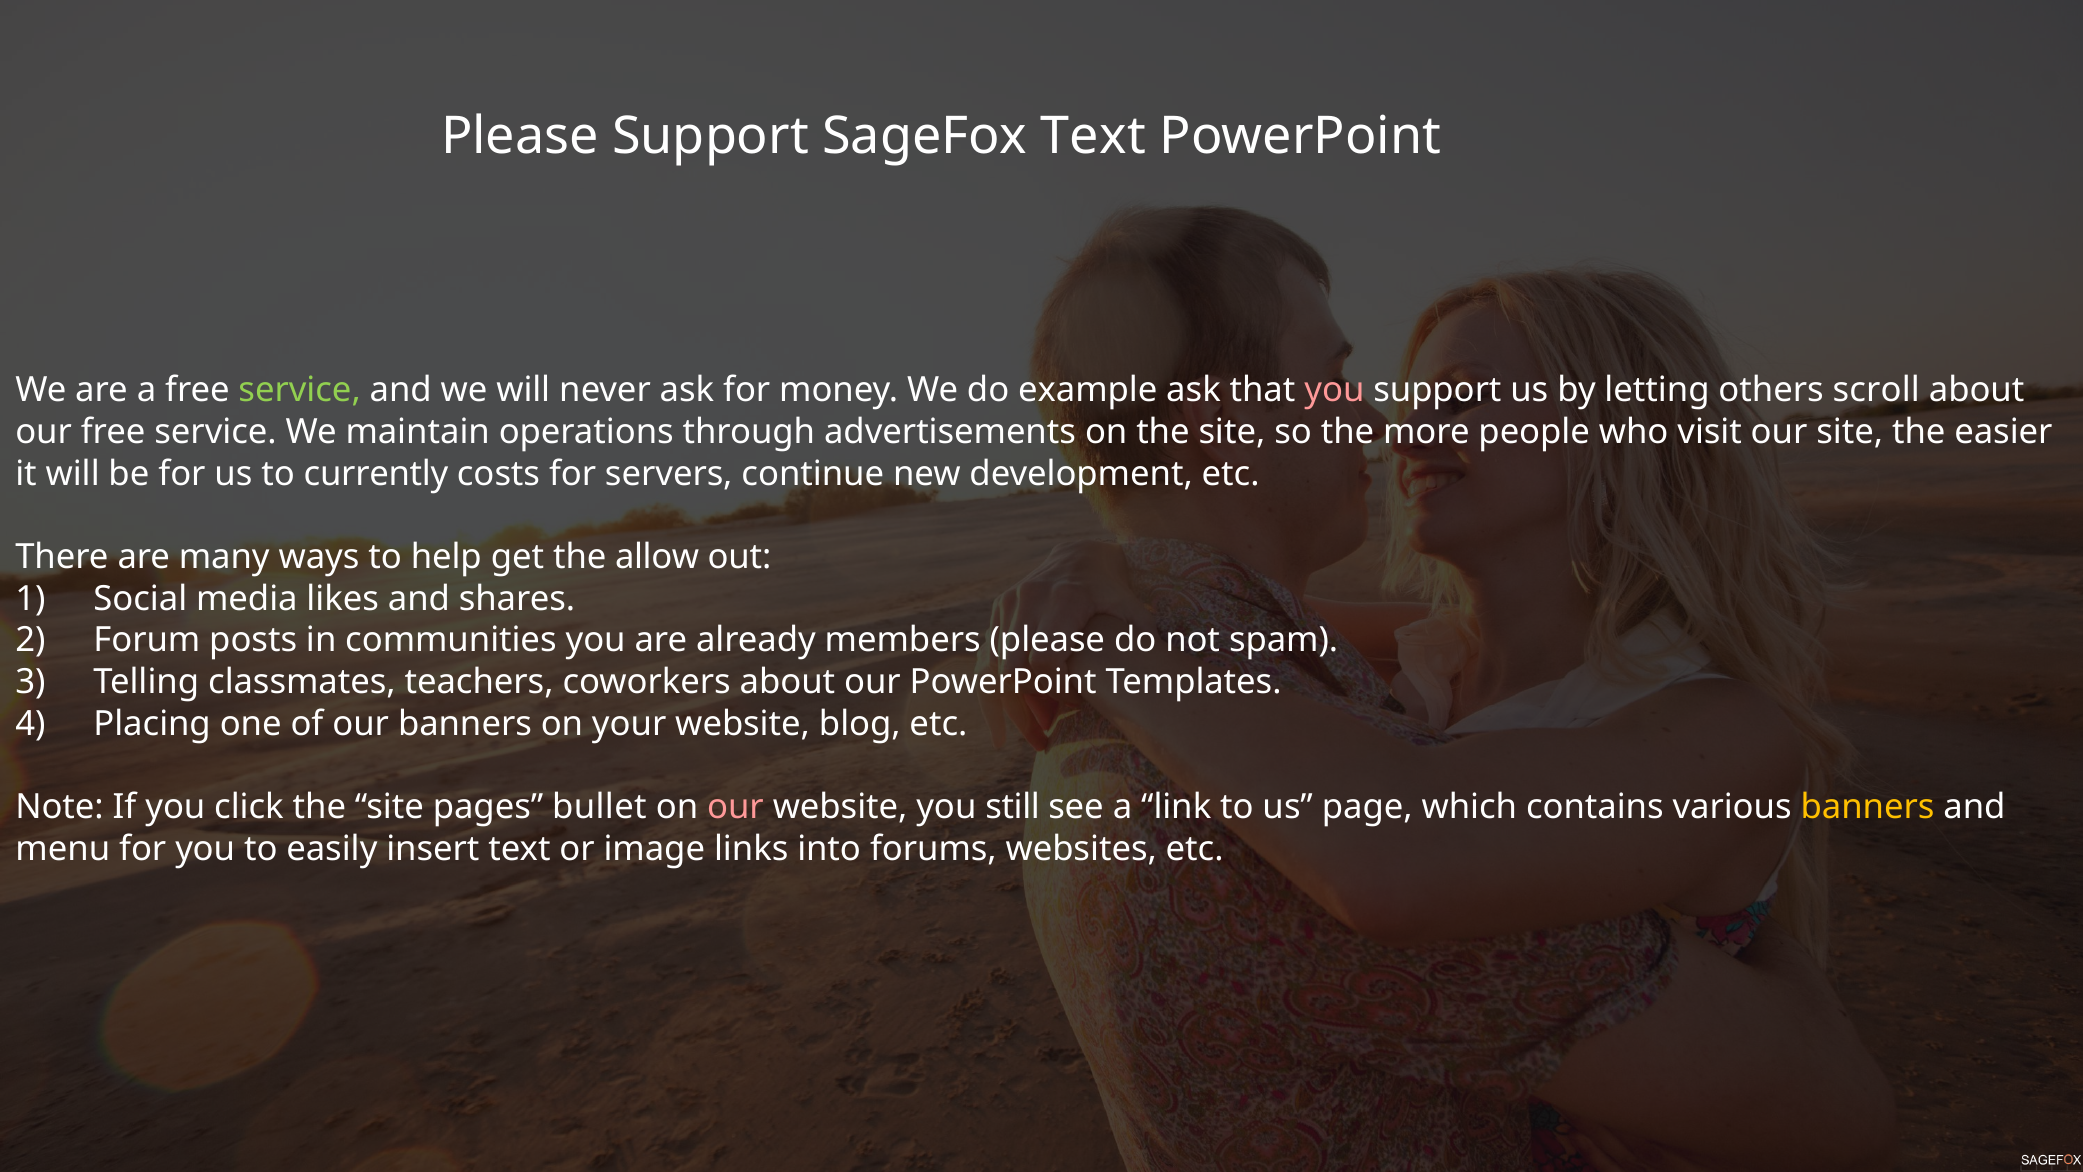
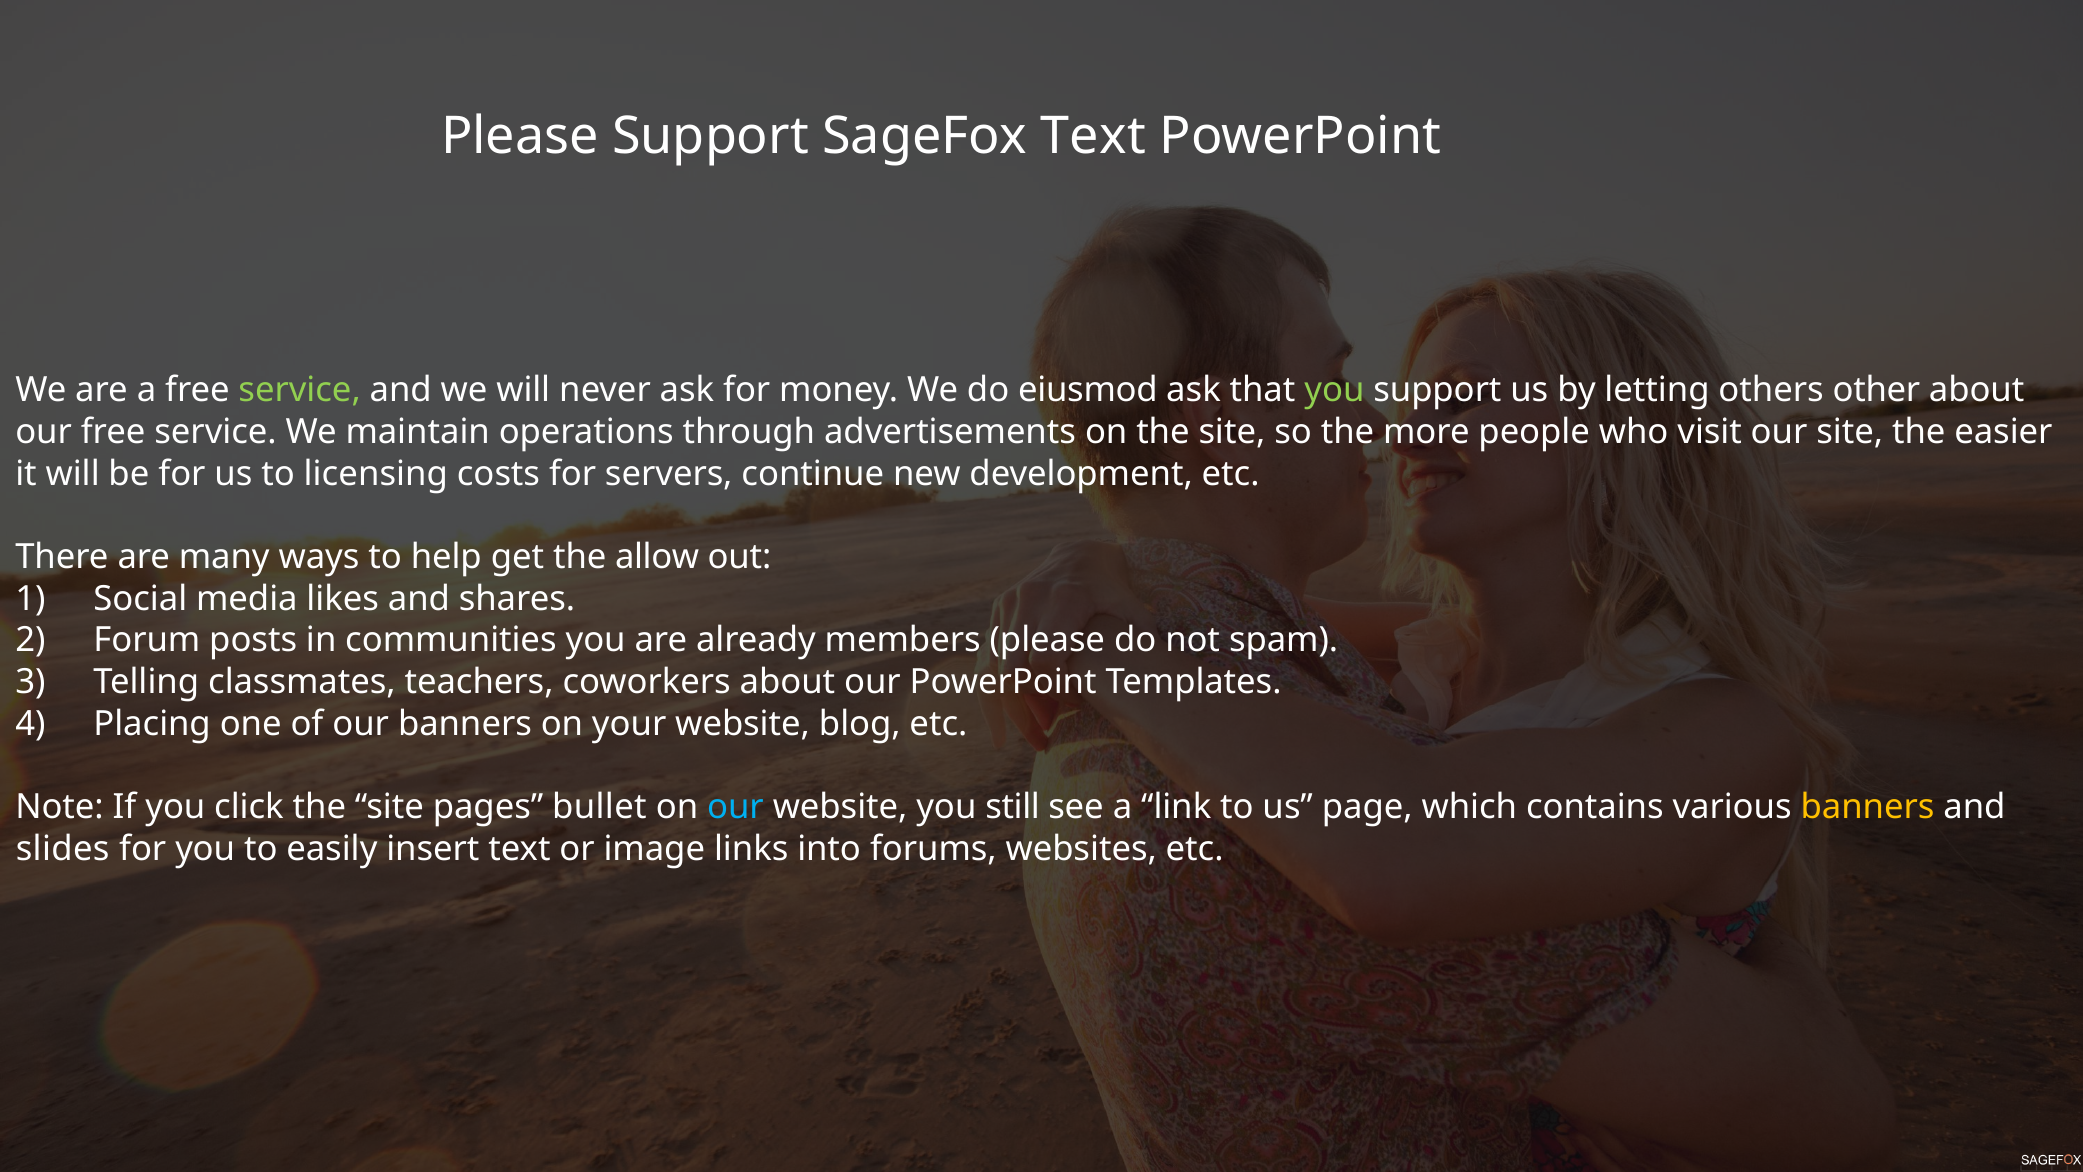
example: example -> eiusmod (1088, 390)
you colour: pink -> light green (1334, 390)
scroll: scroll -> other (1876, 390)
currently: currently -> licensing (376, 474)
our colour: pink -> light blue (736, 807)
menu: menu -> slides (63, 848)
